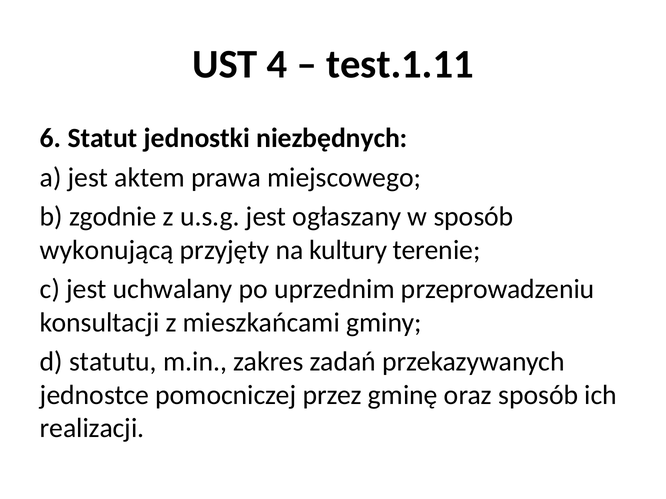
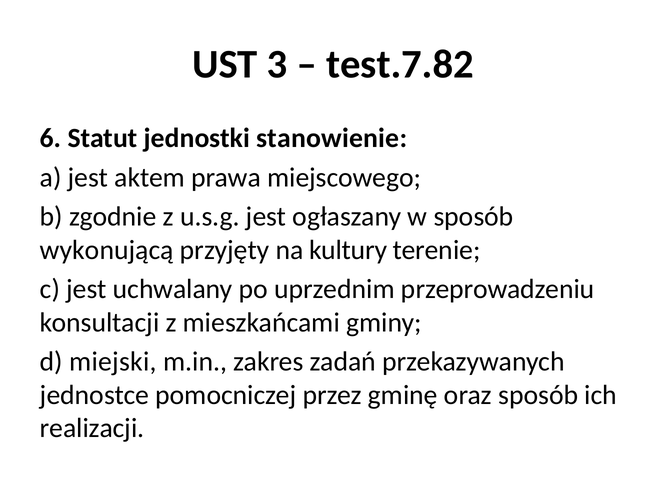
4: 4 -> 3 (277, 64)
test.1.11: test.1.11 -> test.7.82 (400, 64)
niezbędnych: niezbędnych -> stanowienie (332, 138)
statutu: statutu -> miejski (113, 362)
